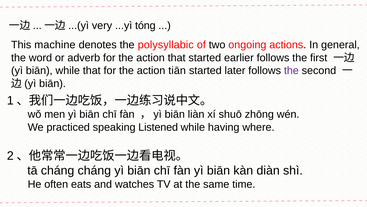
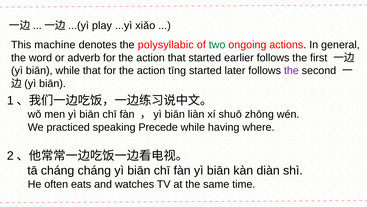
very: very -> play (102, 25)
tóng: tóng -> xiǎo (145, 25)
two colour: black -> green (217, 45)
tiān: tiān -> tīng (177, 70)
Listened: Listened -> Precede (158, 127)
